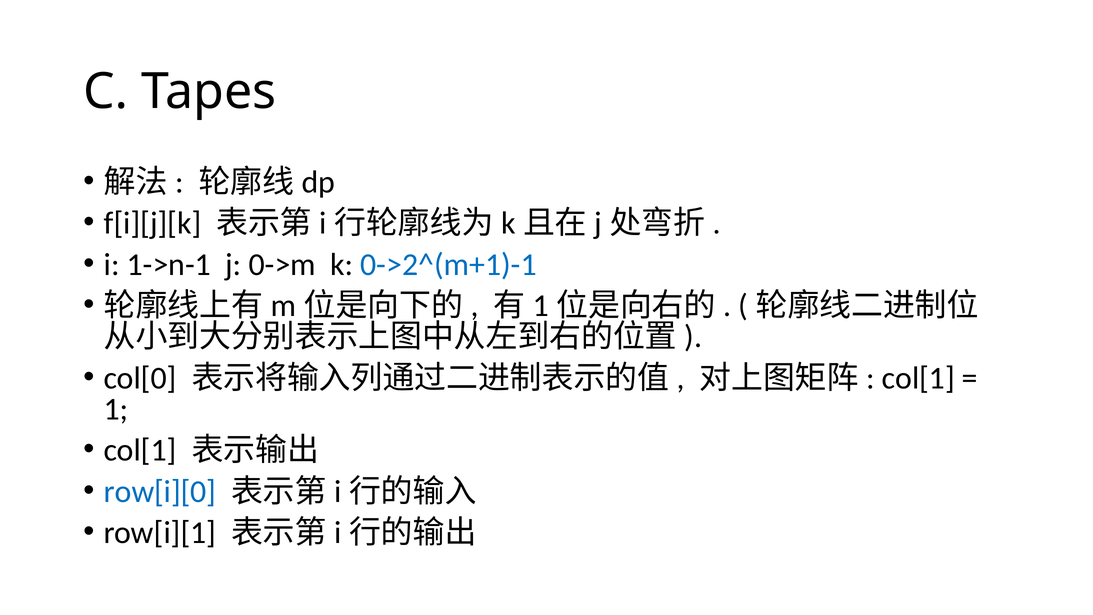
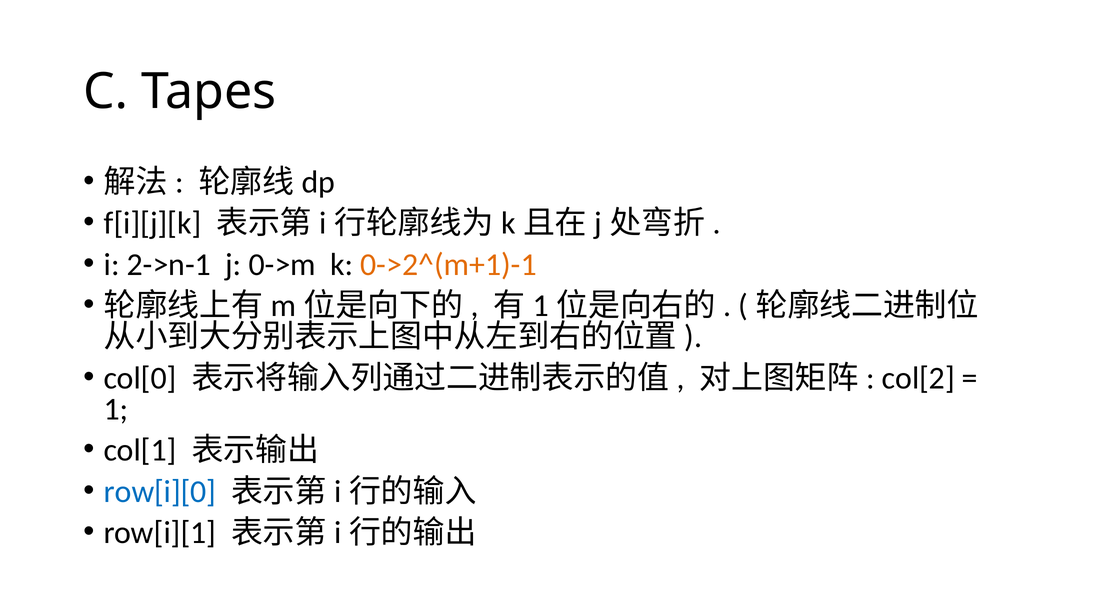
1->n-1: 1->n-1 -> 2->n-1 (169, 265)
0->2^(m+1)-1 colour: blue -> orange (449, 265)
col[1: col[1 -> col[2 (918, 378)
